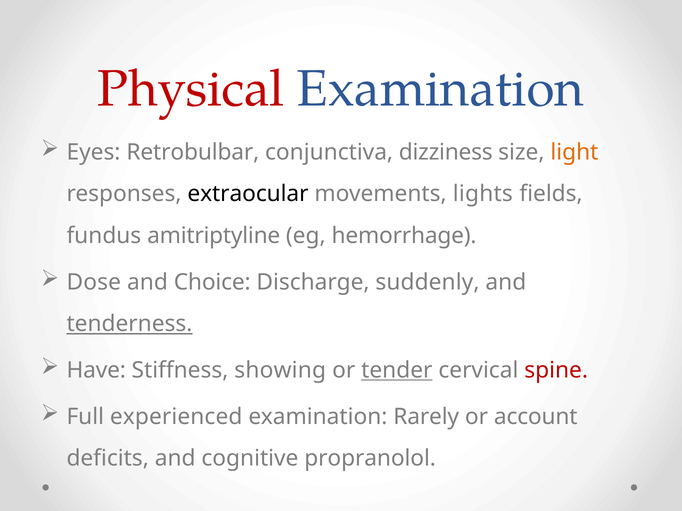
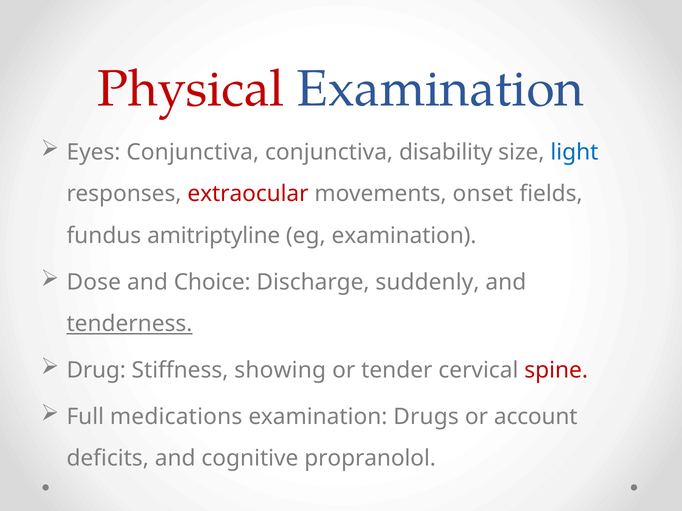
Eyes Retrobulbar: Retrobulbar -> Conjunctiva (193, 152)
dizziness: dizziness -> disability (446, 152)
light colour: orange -> blue (574, 152)
extraocular colour: black -> red (248, 194)
lights: lights -> onset (483, 194)
eg hemorrhage: hemorrhage -> examination (404, 236)
Have: Have -> Drug (96, 371)
tender underline: present -> none (397, 371)
experienced: experienced -> medications (176, 417)
Rarely: Rarely -> Drugs (426, 417)
